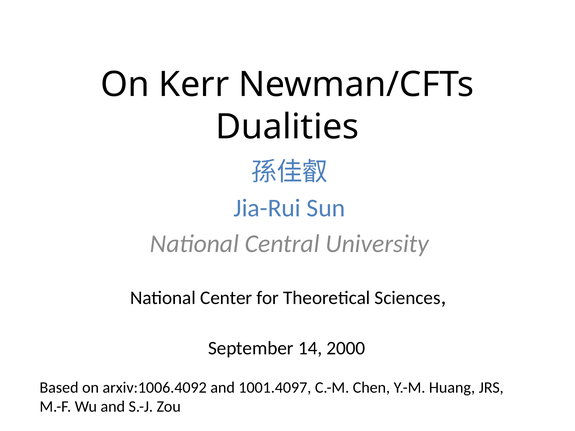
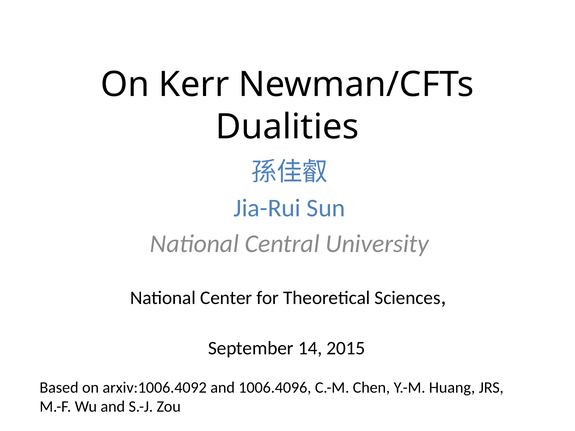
2000: 2000 -> 2015 (346, 348)
1001.4097: 1001.4097 -> 1006.4096 (275, 388)
